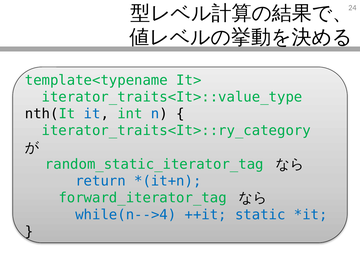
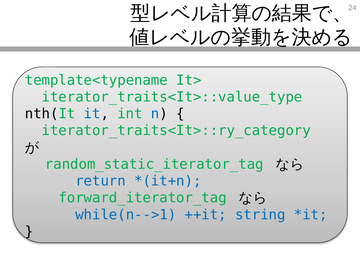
while(n-->4: while(n-->4 -> while(n-->1 (126, 215)
static: static -> string (260, 215)
